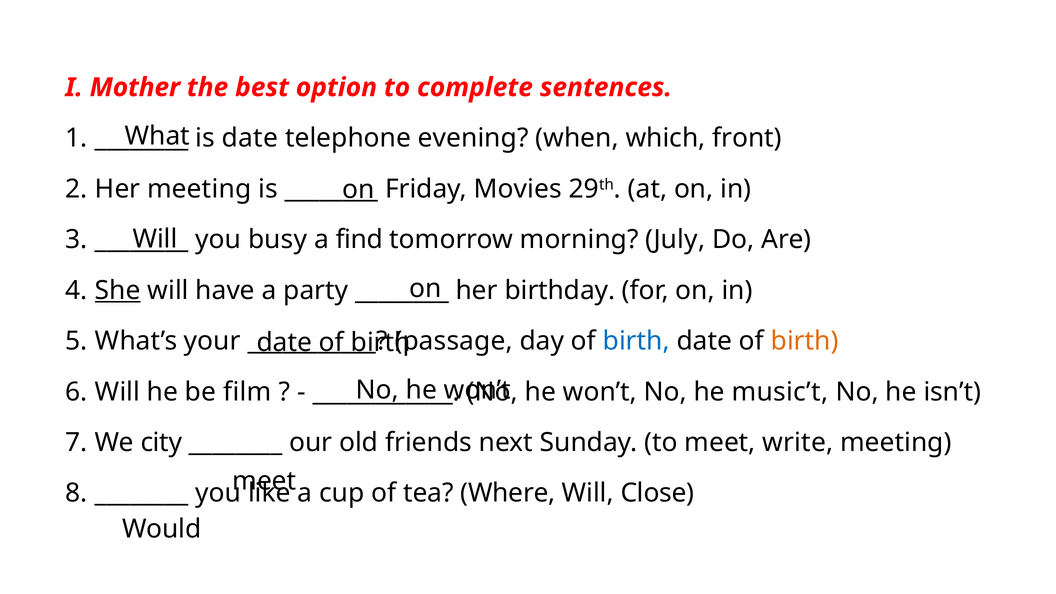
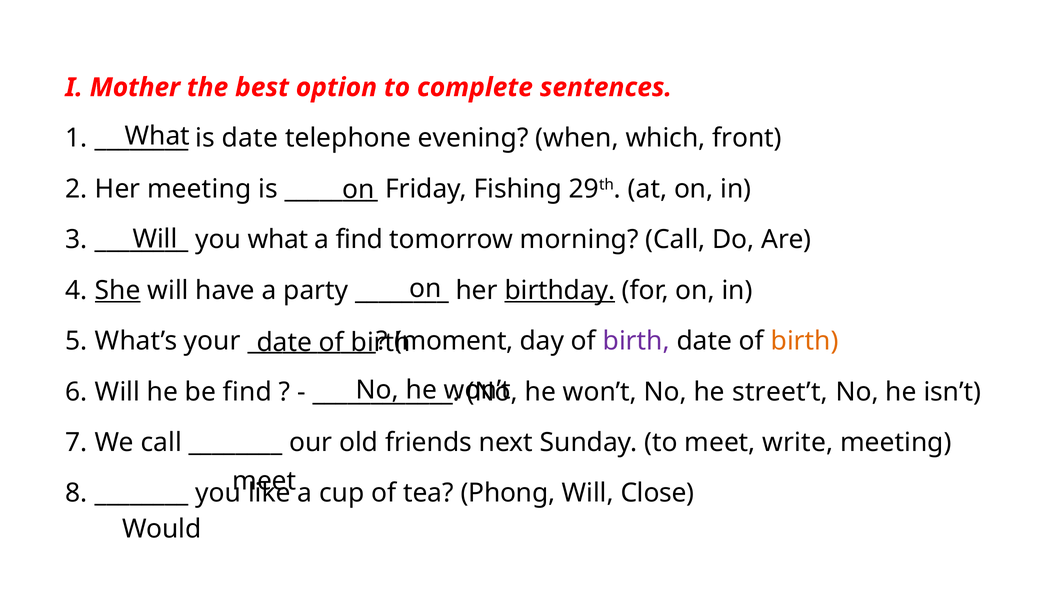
Movies: Movies -> Fishing (518, 189)
you busy: busy -> what (278, 240)
morning July: July -> Call (675, 240)
birthday underline: none -> present (560, 290)
passage: passage -> moment (454, 341)
birth colour: blue -> purple (636, 341)
be film: film -> find (247, 392)
music’t: music’t -> street’t (780, 392)
We city: city -> call (161, 443)
Where: Where -> Phong (508, 493)
